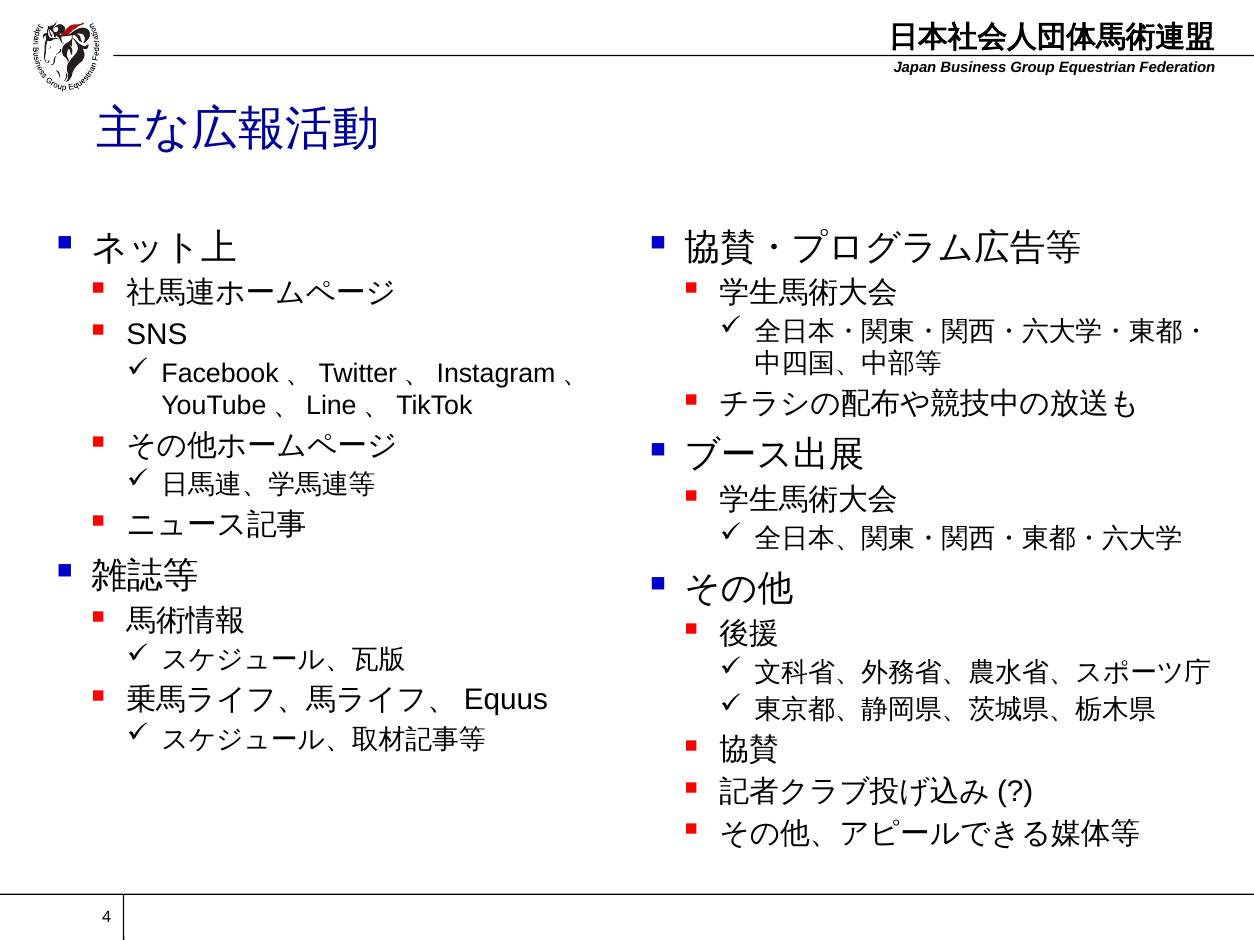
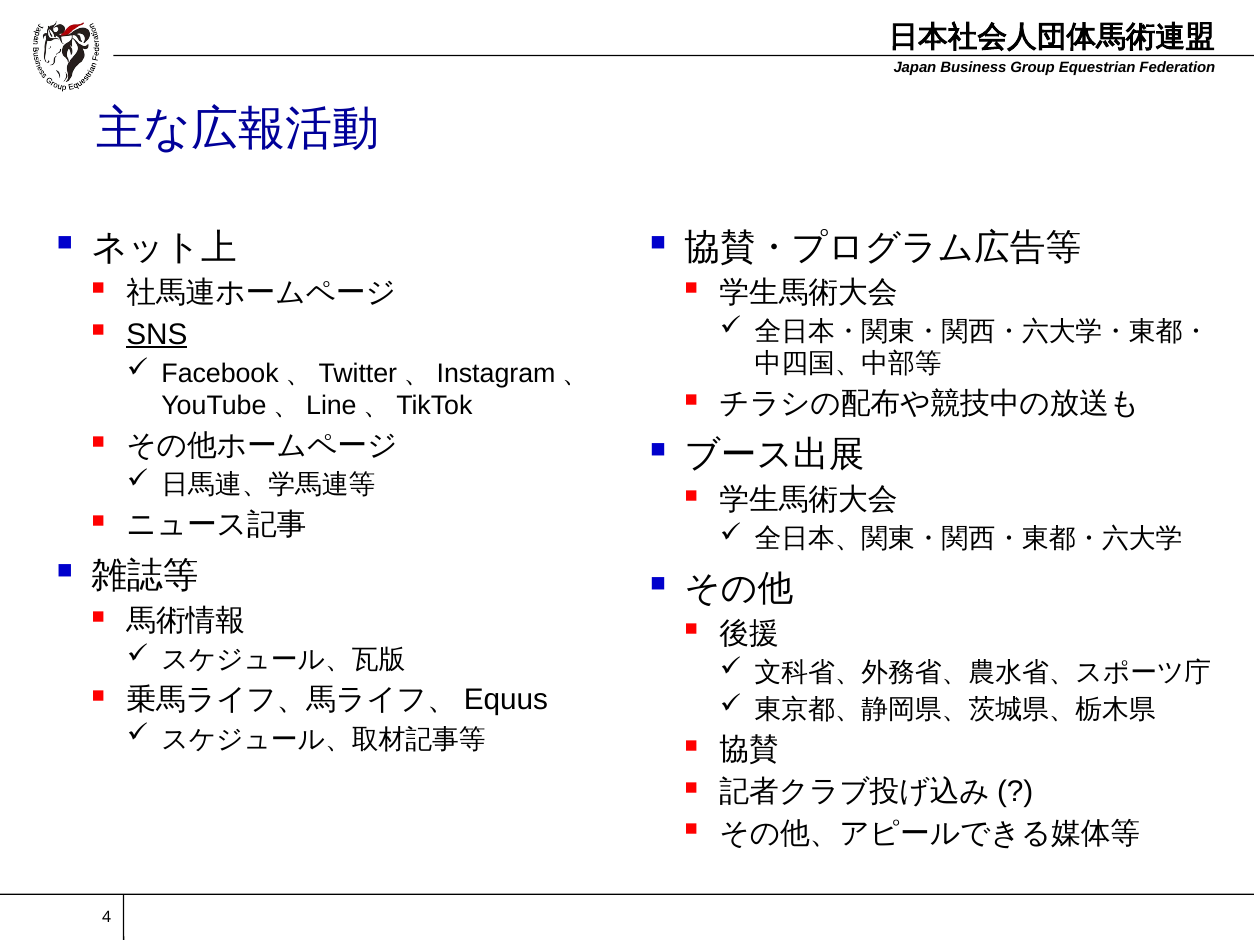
SNS underline: none -> present (157, 335)
